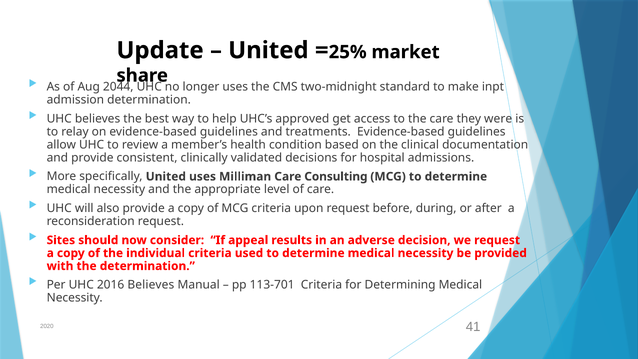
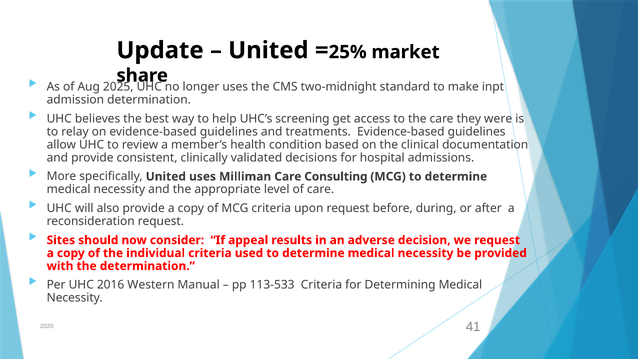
2044: 2044 -> 2025 (118, 87)
approved: approved -> screening (302, 119)
2016 Believes: Believes -> Western (151, 285)
113-701: 113-701 -> 113-533 (272, 285)
